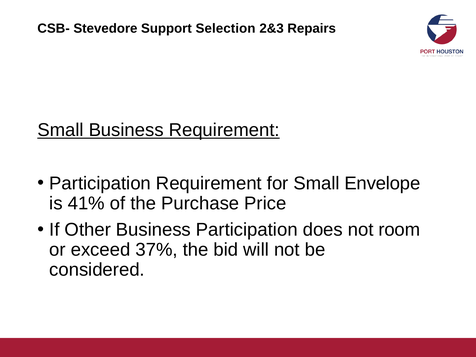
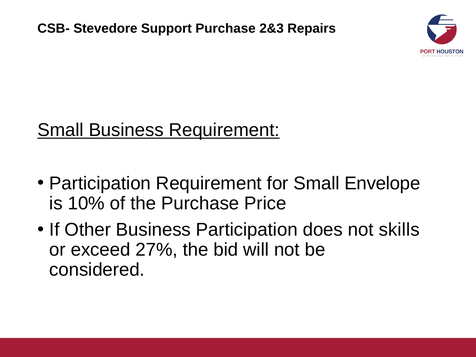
Support Selection: Selection -> Purchase (226, 28)
41%: 41% -> 10% (86, 203)
room: room -> skills (399, 230)
37%: 37% -> 27% (157, 250)
